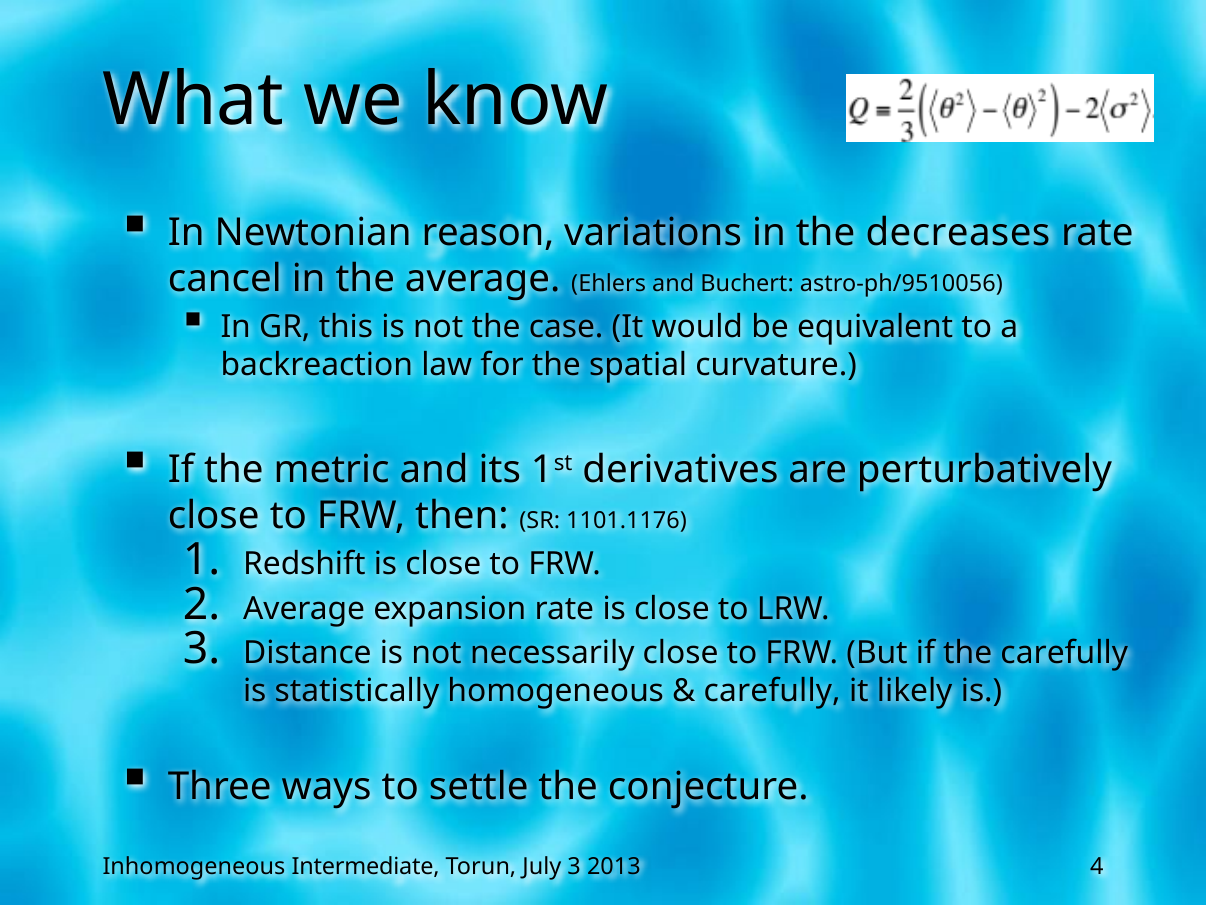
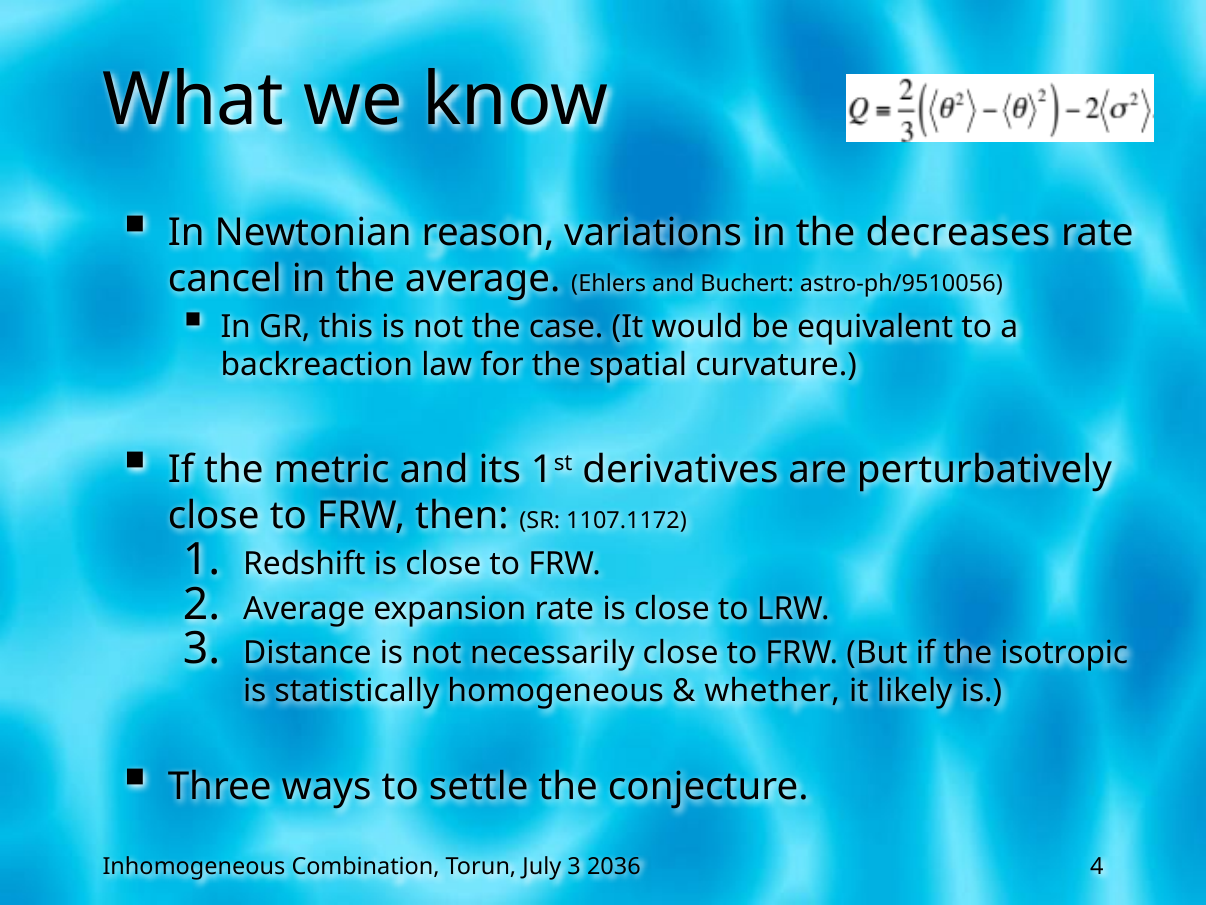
1101.1176: 1101.1176 -> 1107.1172 (627, 521)
the carefully: carefully -> isotropic (1064, 653)
carefully: carefully -> whether (772, 691)
Intermediate: Intermediate -> Combination (366, 866)
2013: 2013 -> 2036 (614, 866)
